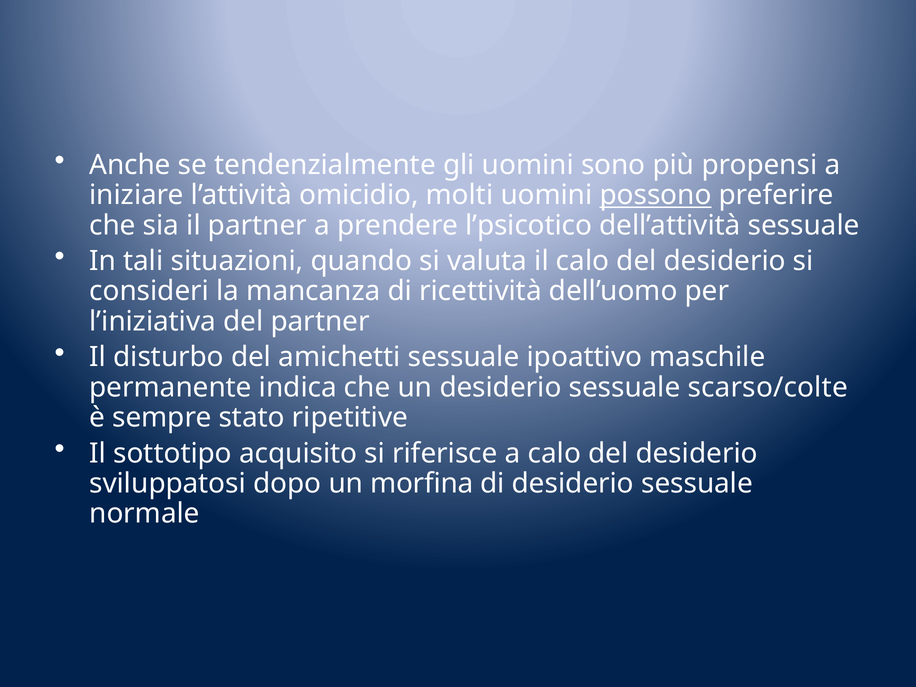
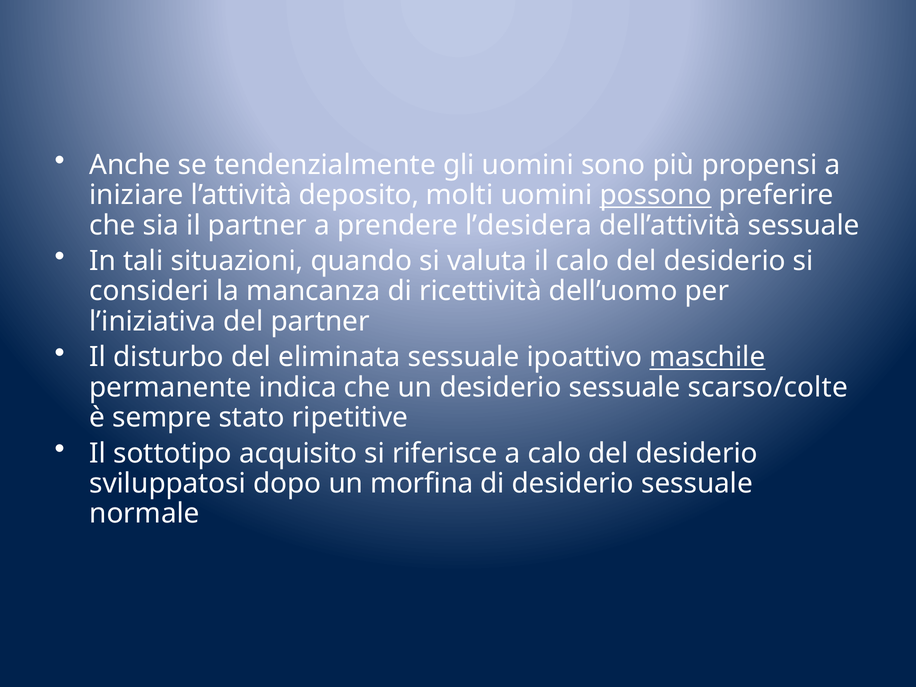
omicidio: omicidio -> deposito (359, 195)
l’psicotico: l’psicotico -> l’desidera (529, 225)
amichetti: amichetti -> eliminata (339, 357)
maschile underline: none -> present (707, 357)
